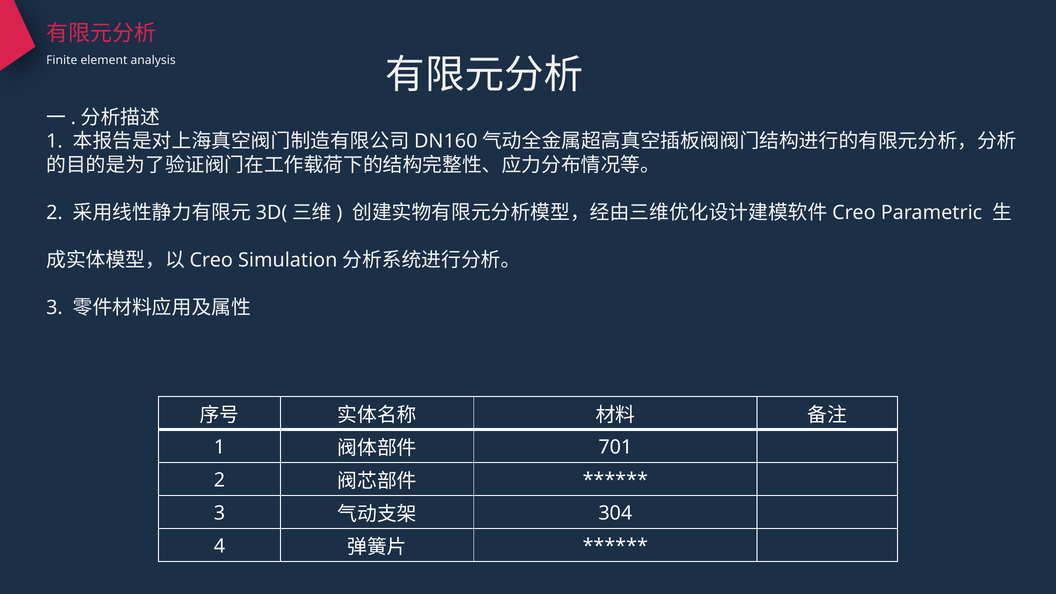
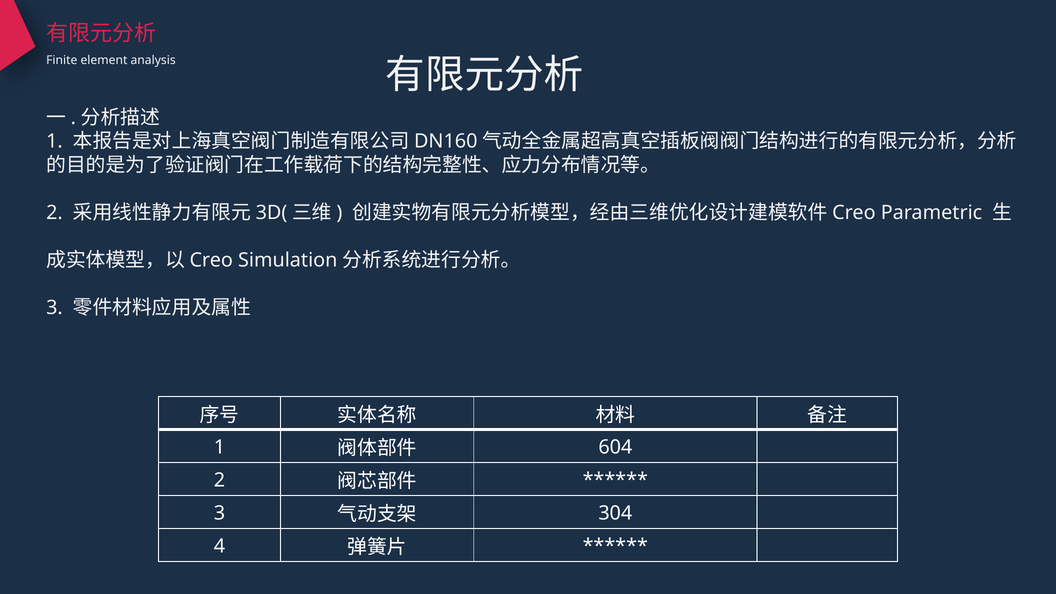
701: 701 -> 604 (615, 447)
